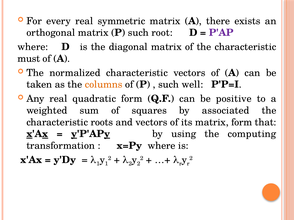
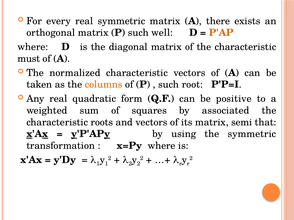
root: root -> well (162, 33)
P'AP colour: purple -> orange (221, 33)
well: well -> root (192, 85)
matrix form: form -> semi (242, 122)
the computing: computing -> symmetric (252, 134)
